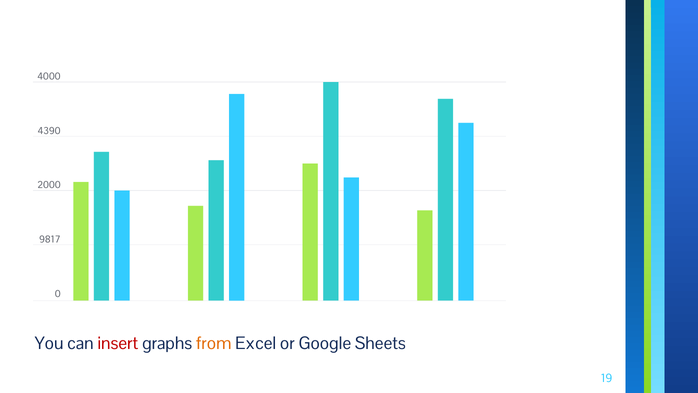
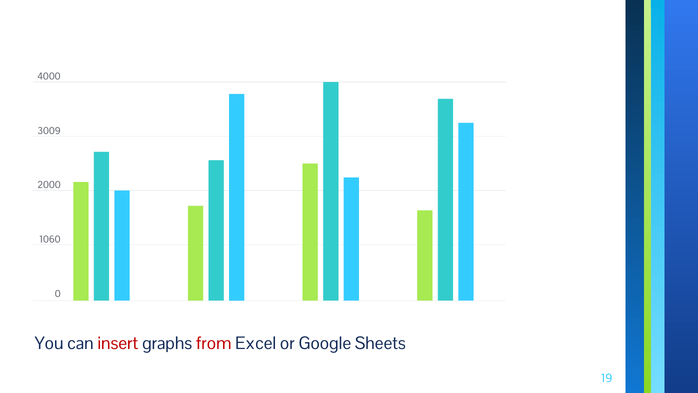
4390: 4390 -> 3009 (49, 131)
9817: 9817 -> 1060 (50, 239)
from colour: orange -> red (214, 343)
